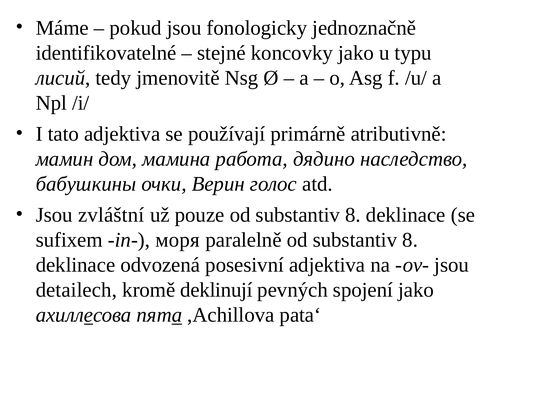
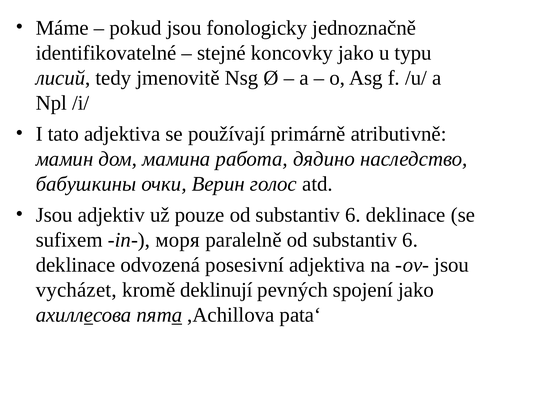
zvláštní: zvláštní -> adjektiv (111, 215)
pouze od substantiv 8: 8 -> 6 (353, 215)
paralelně od substantiv 8: 8 -> 6 (410, 240)
detailech: detailech -> vycházet (76, 290)
